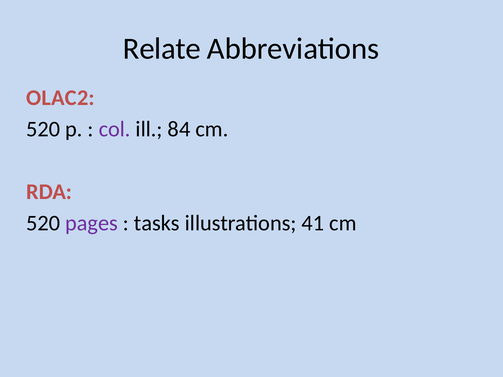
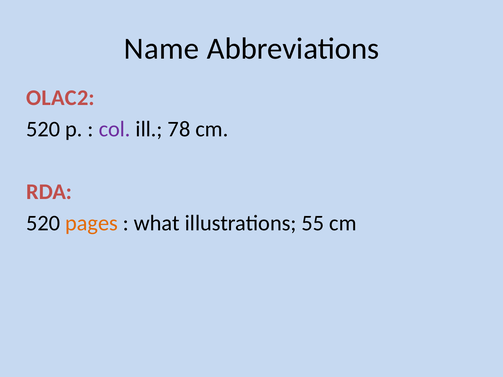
Relate: Relate -> Name (162, 49)
84: 84 -> 78 (179, 129)
pages colour: purple -> orange (92, 223)
tasks: tasks -> what (157, 223)
41: 41 -> 55 (313, 223)
